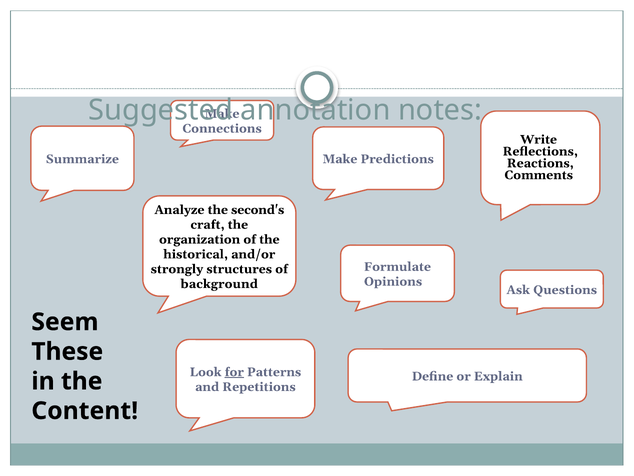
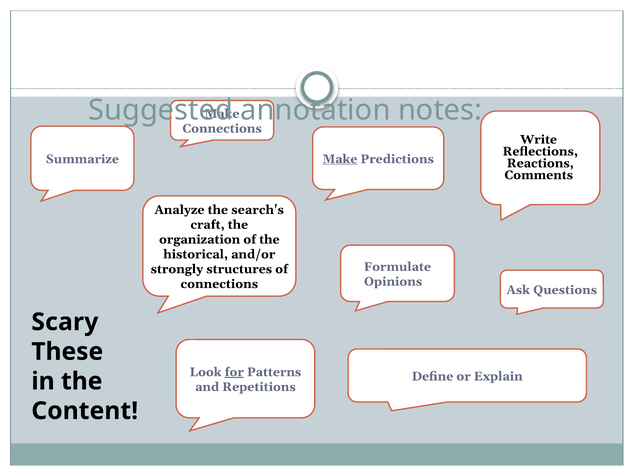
Make underline: none -> present (340, 159)
second's: second's -> search's (258, 210)
background: background -> connections (219, 284)
Seem: Seem -> Scary (65, 322)
